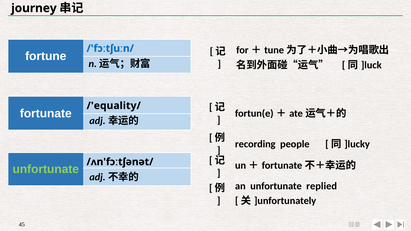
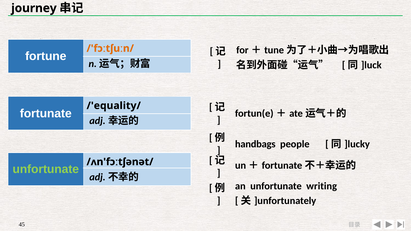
/'fɔːtʃuːn/ colour: blue -> orange (110, 48)
recording: recording -> handbags (255, 144)
replied: replied -> writing (322, 186)
